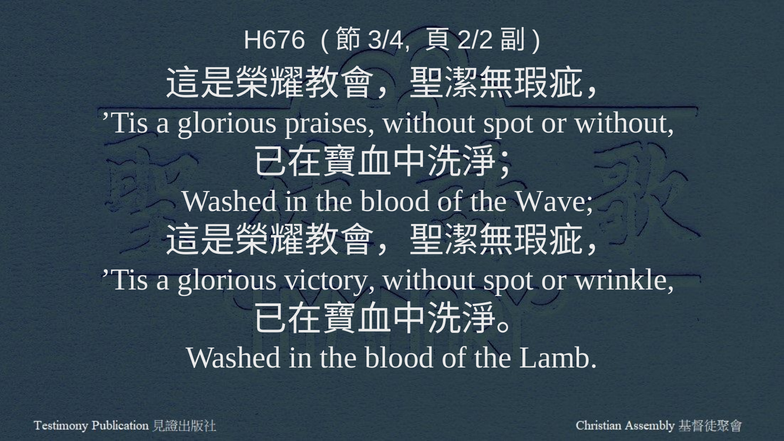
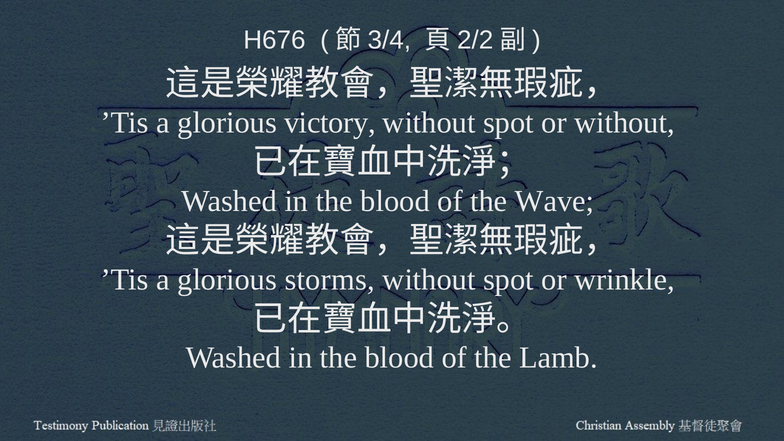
praises: praises -> victory (330, 123)
victory: victory -> storms (330, 279)
